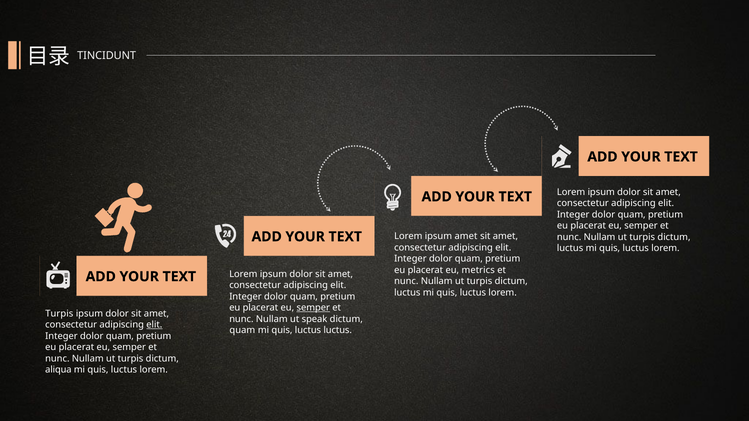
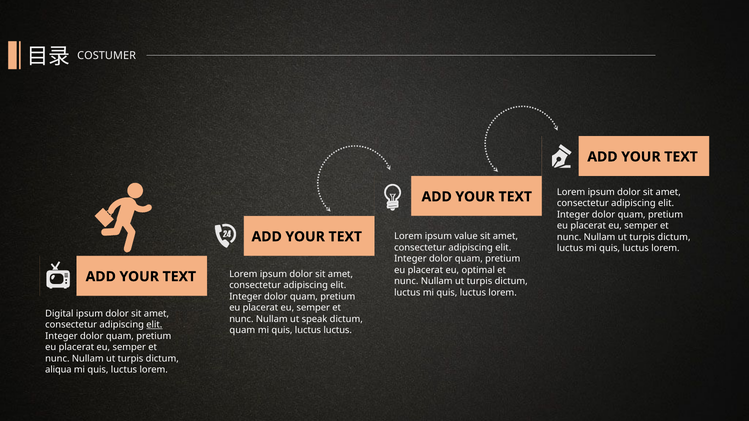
TINCIDUNT: TINCIDUNT -> COSTUMER (107, 56)
ipsum amet: amet -> value (466, 237)
metrics: metrics -> optimal (478, 270)
semper underline: present -> none (313, 308)
Turpis: Turpis -> Digital (59, 314)
